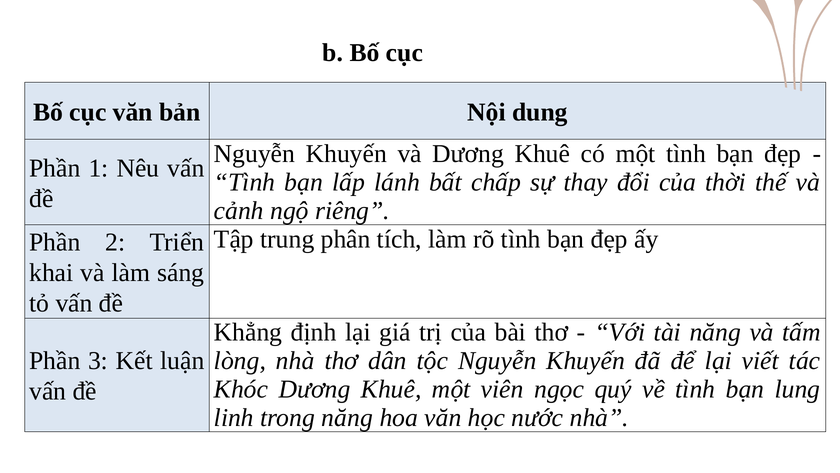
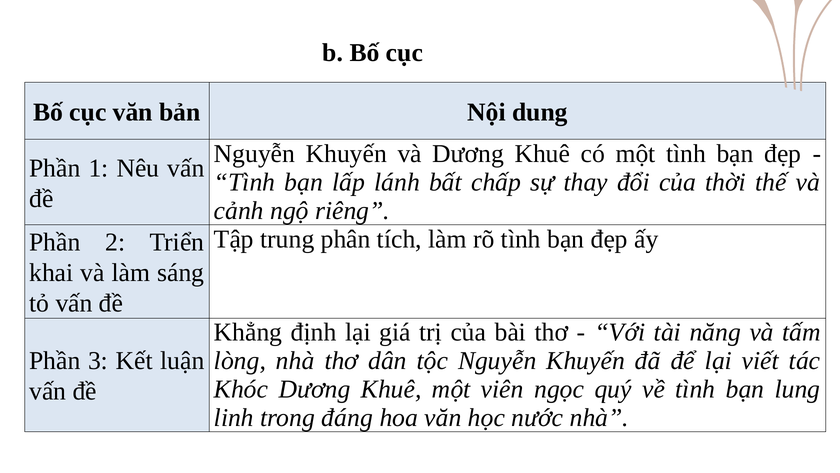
trong năng: năng -> đáng (347, 417)
